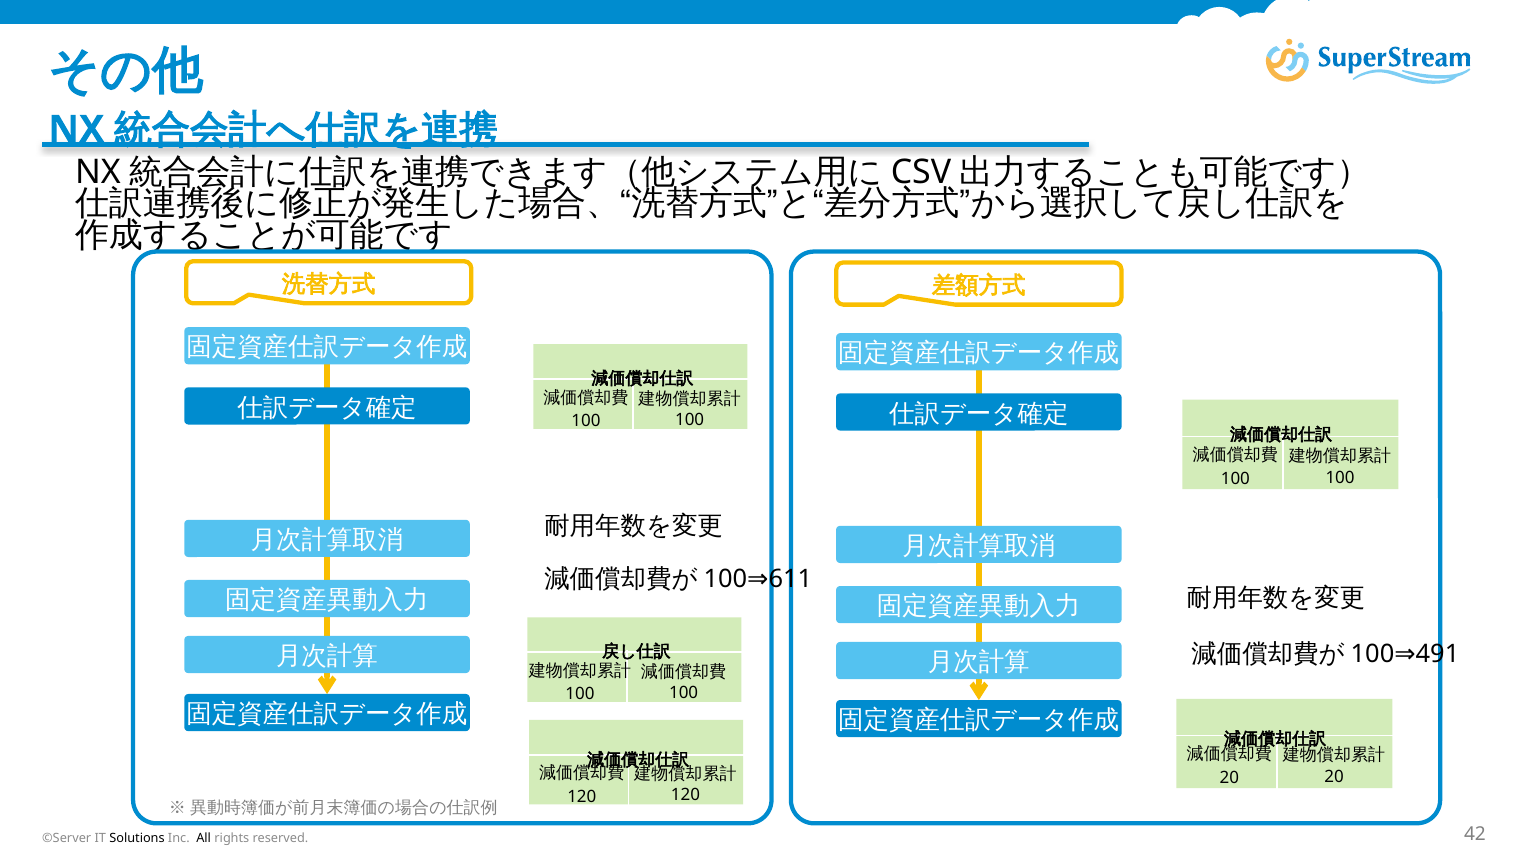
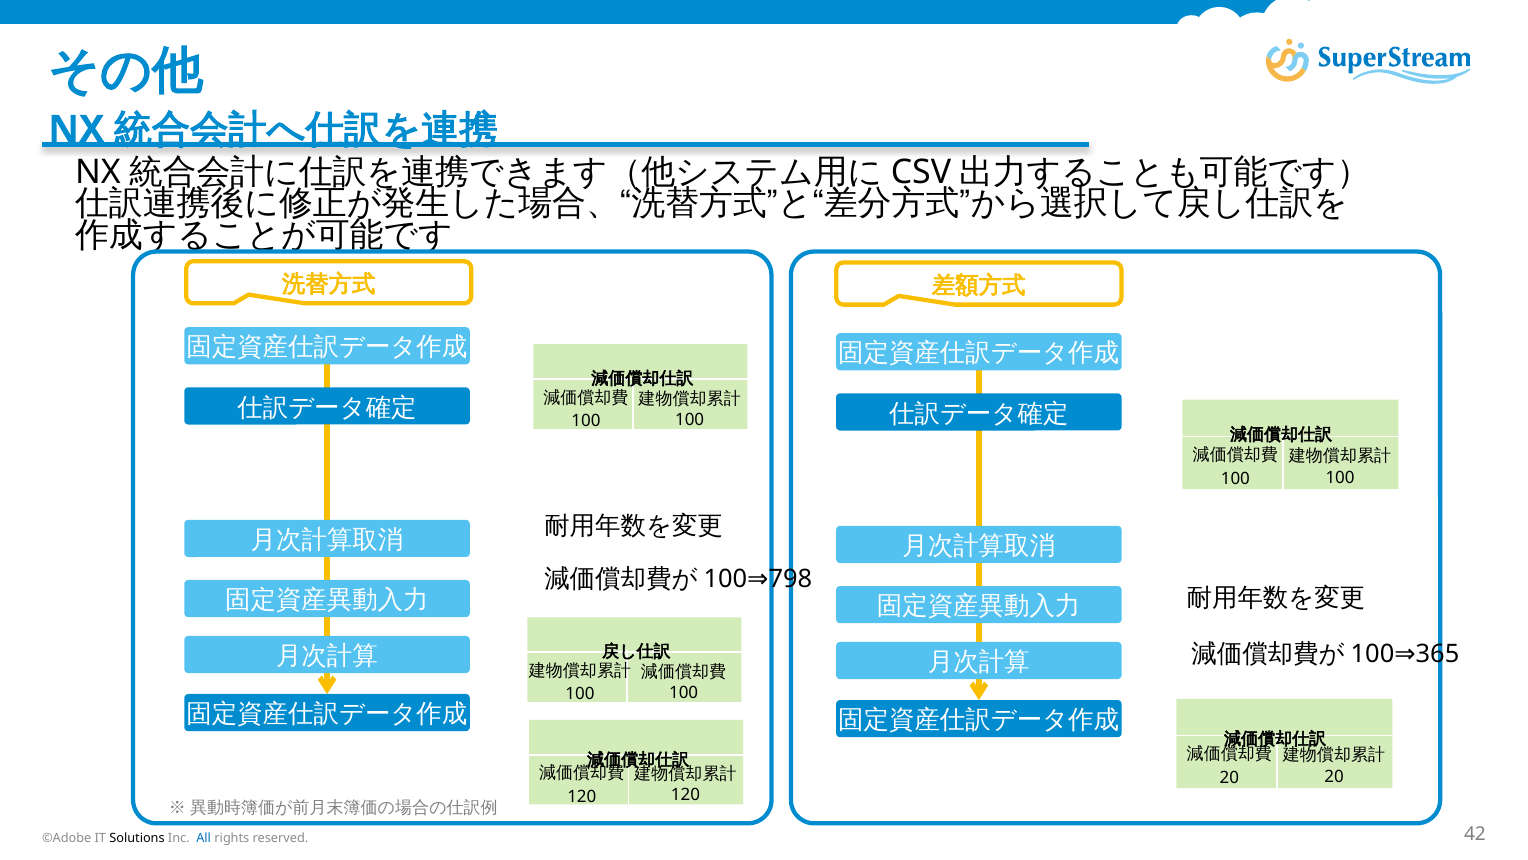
611: 611 -> 798 (790, 579)
491: 491 -> 365 (1437, 654)
©Server: ©Server -> ©Adobe (67, 838)
All colour: black -> blue (204, 838)
